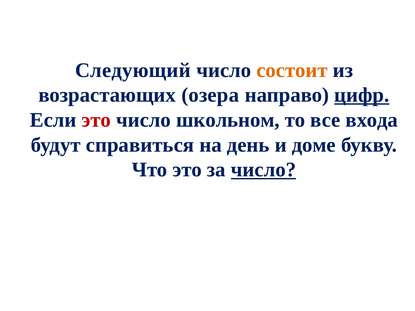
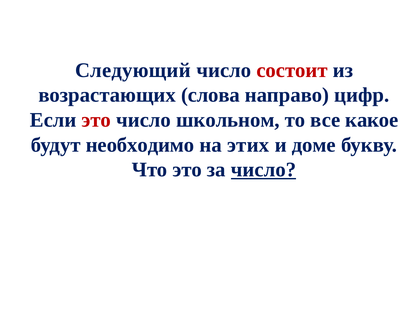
состоит colour: orange -> red (292, 70)
озера: озера -> слова (210, 95)
цифр underline: present -> none (362, 95)
входа: входа -> какое (372, 120)
справиться: справиться -> необходимо (140, 145)
день: день -> этих (248, 145)
